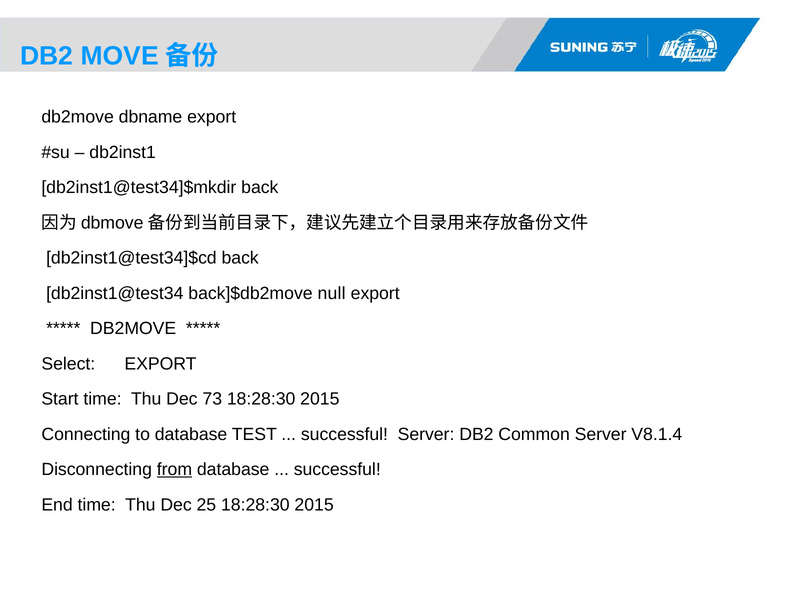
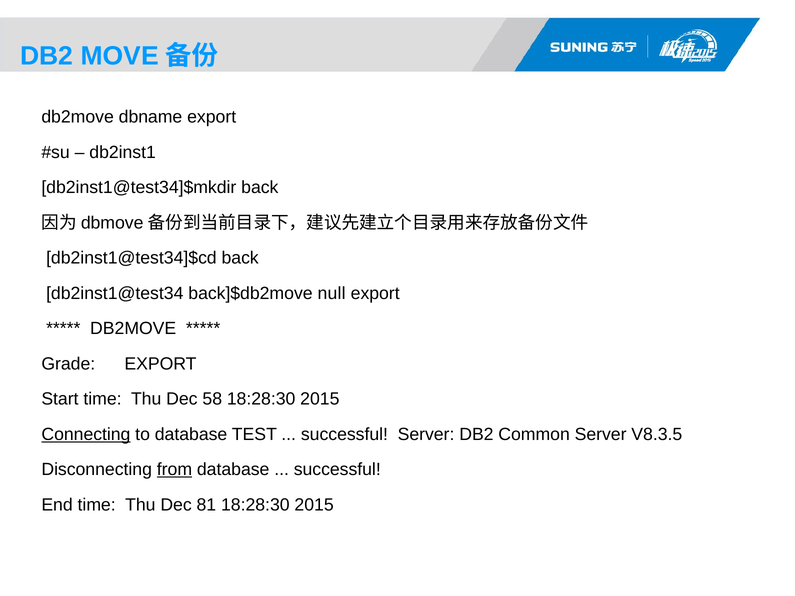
Select: Select -> Grade (68, 364)
73: 73 -> 58 (212, 399)
Connecting underline: none -> present (86, 434)
V8.1.4: V8.1.4 -> V8.3.5 (657, 434)
25: 25 -> 81 (206, 505)
